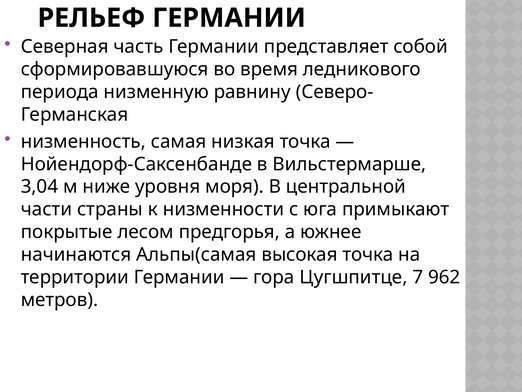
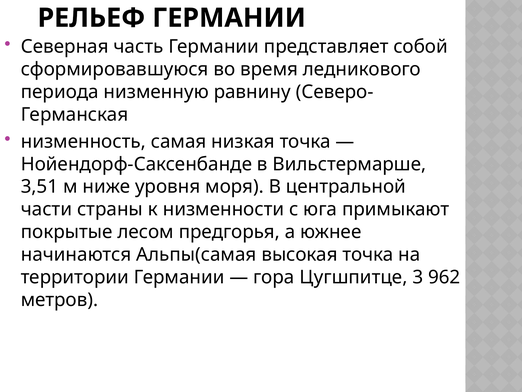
3,04: 3,04 -> 3,51 (39, 187)
7: 7 -> 3 (418, 277)
